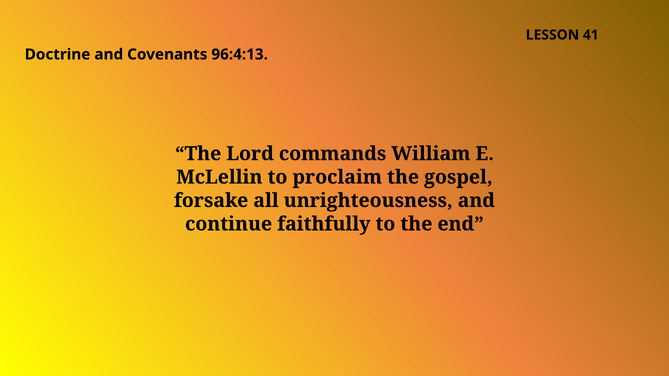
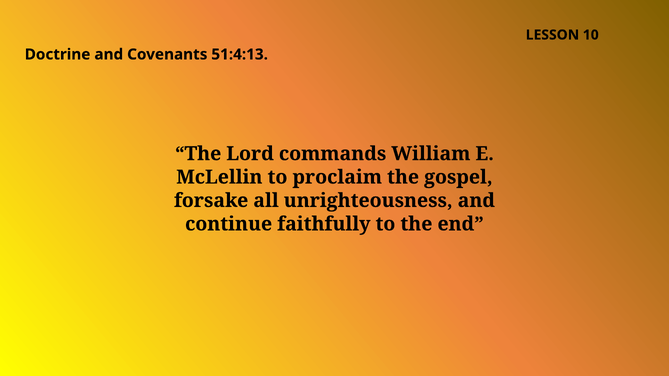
41: 41 -> 10 (591, 35)
96:4:13: 96:4:13 -> 51:4:13 (240, 54)
